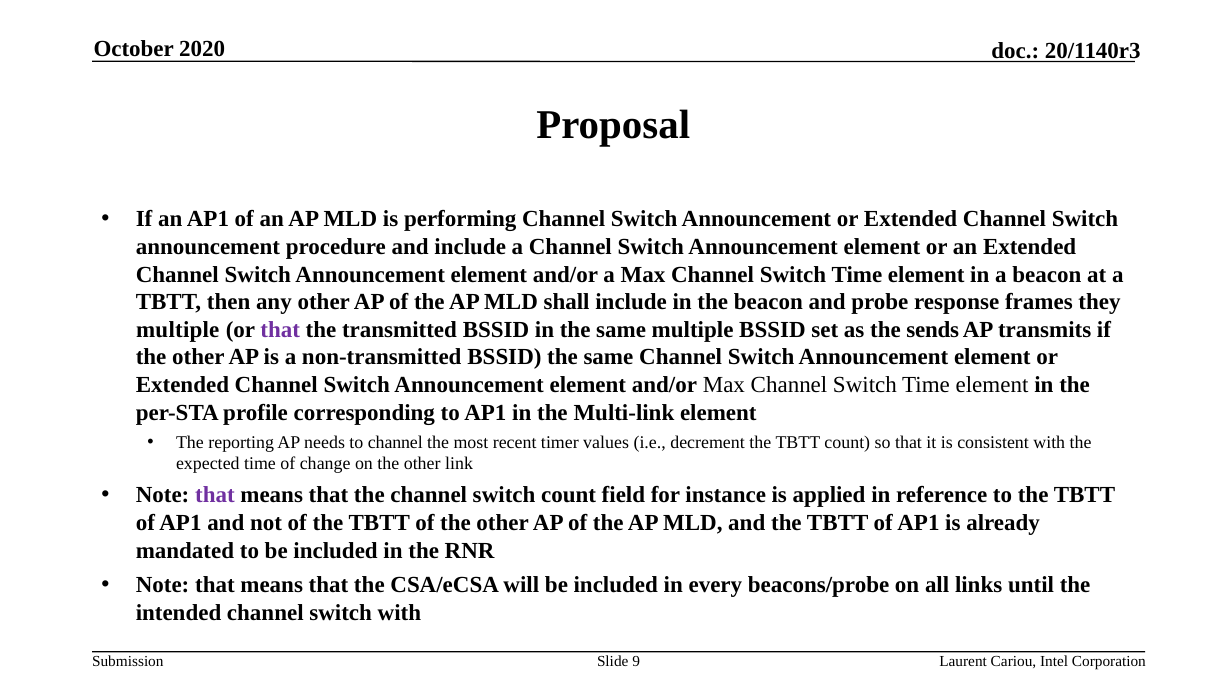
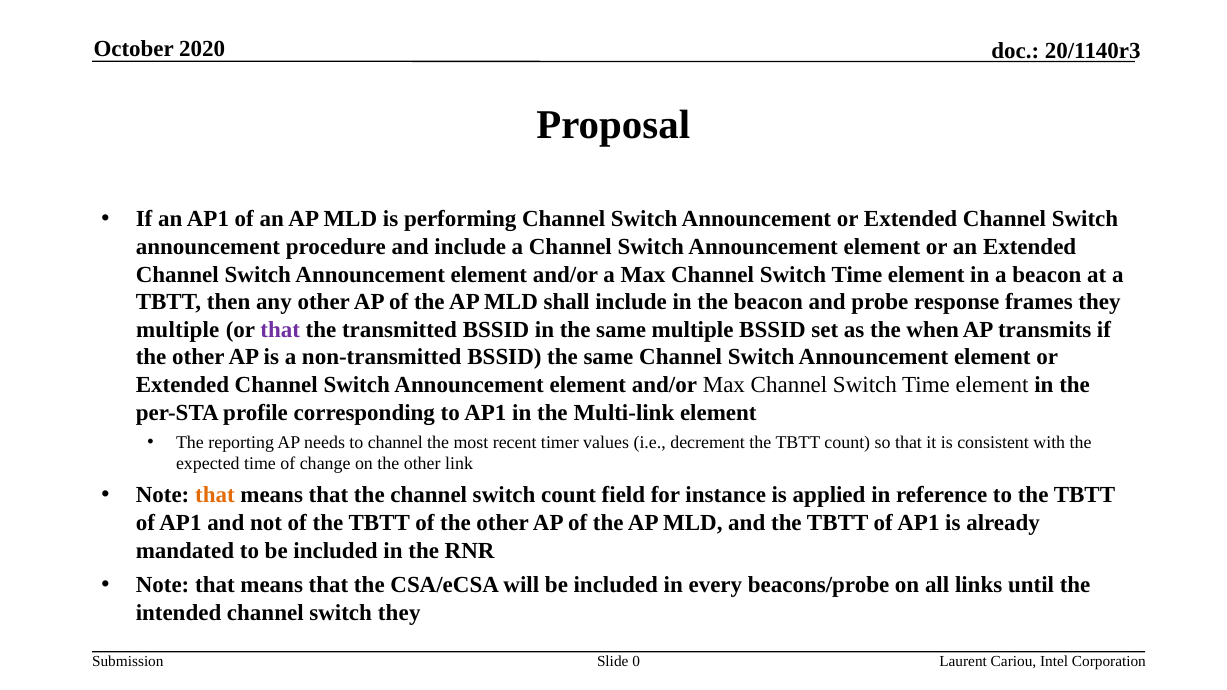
sends: sends -> when (933, 330)
that colour: purple -> orange (215, 496)
switch with: with -> they (399, 613)
9: 9 -> 0 (636, 662)
